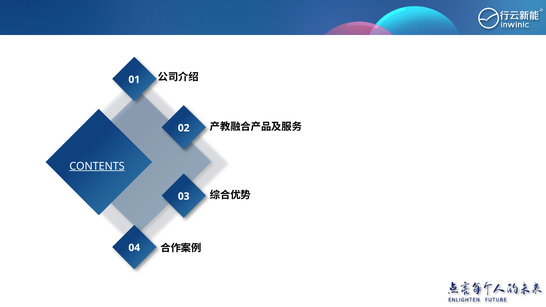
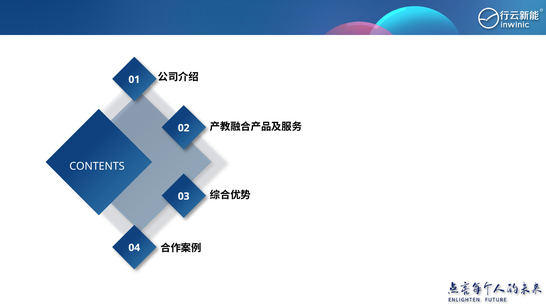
CONTENTS underline: present -> none (97, 166)
